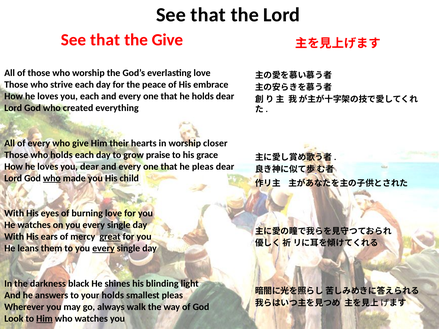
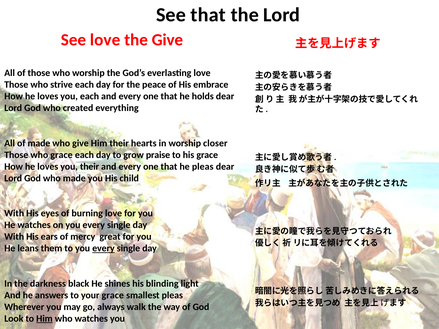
that: that -> love (105, 40)
of every: every -> made (39, 143)
who holds: holds -> grace (62, 155)
you dear: dear -> their (90, 167)
who underline: present -> none (52, 178)
great underline: present -> none (110, 237)
your holds: holds -> grace (113, 295)
